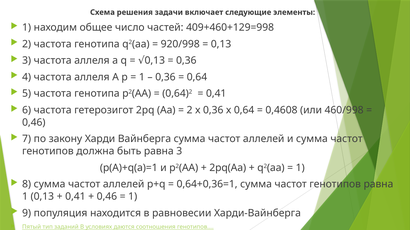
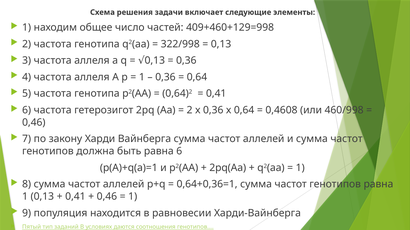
920/998: 920/998 -> 322/998 (180, 44)
равна 3: 3 -> 6 (179, 152)
